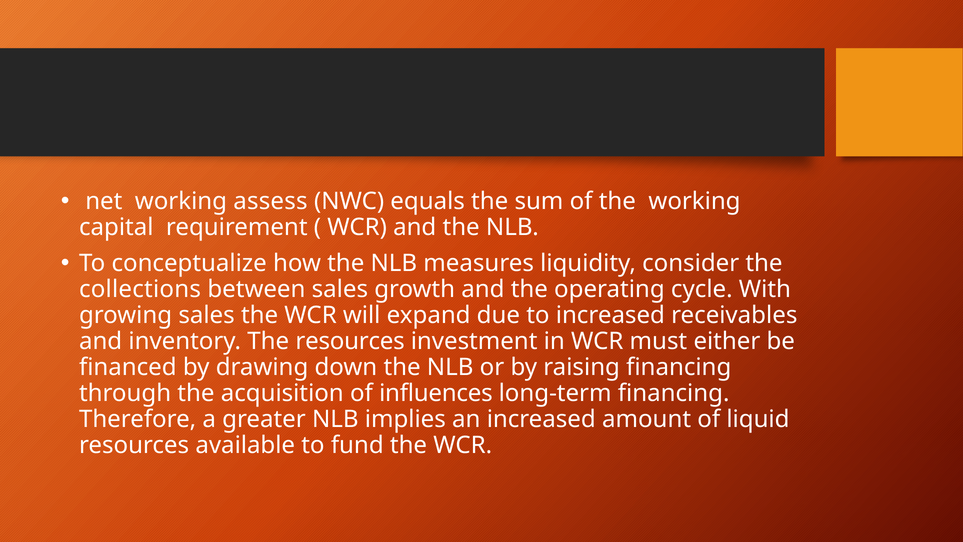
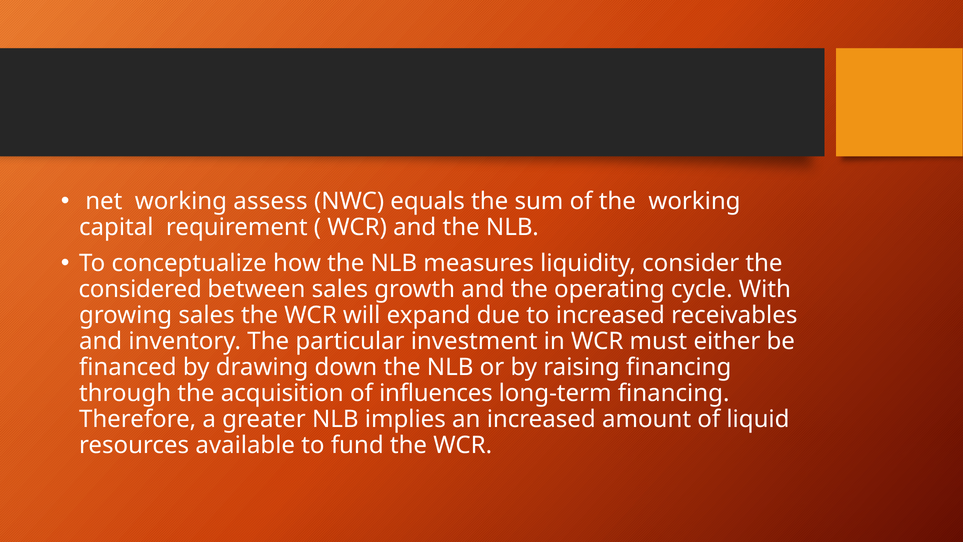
collections: collections -> considered (140, 289)
The resources: resources -> particular (350, 341)
